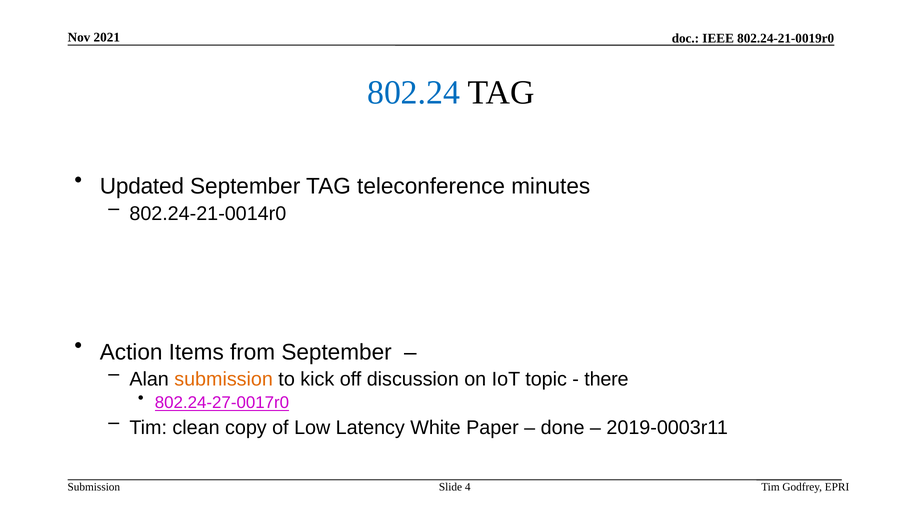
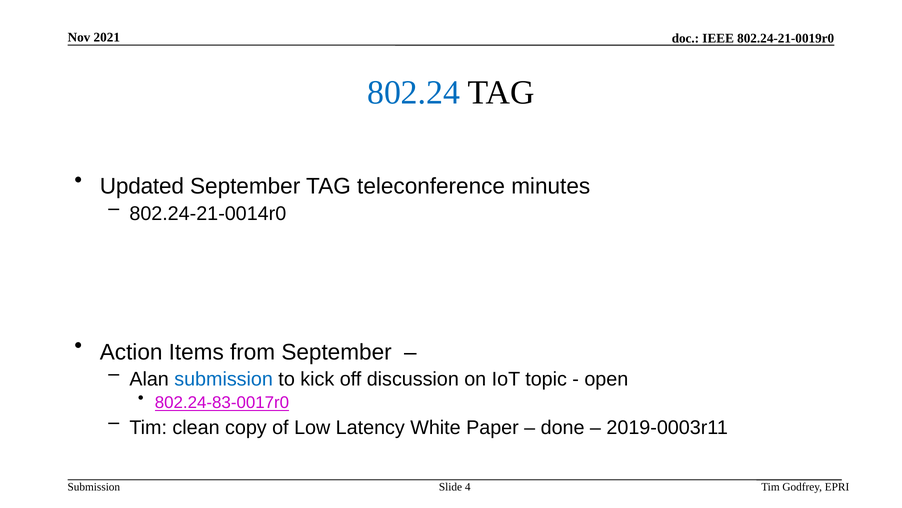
submission colour: orange -> blue (224, 379)
there: there -> open (606, 379)
802.24-27-0017r0: 802.24-27-0017r0 -> 802.24-83-0017r0 (222, 402)
